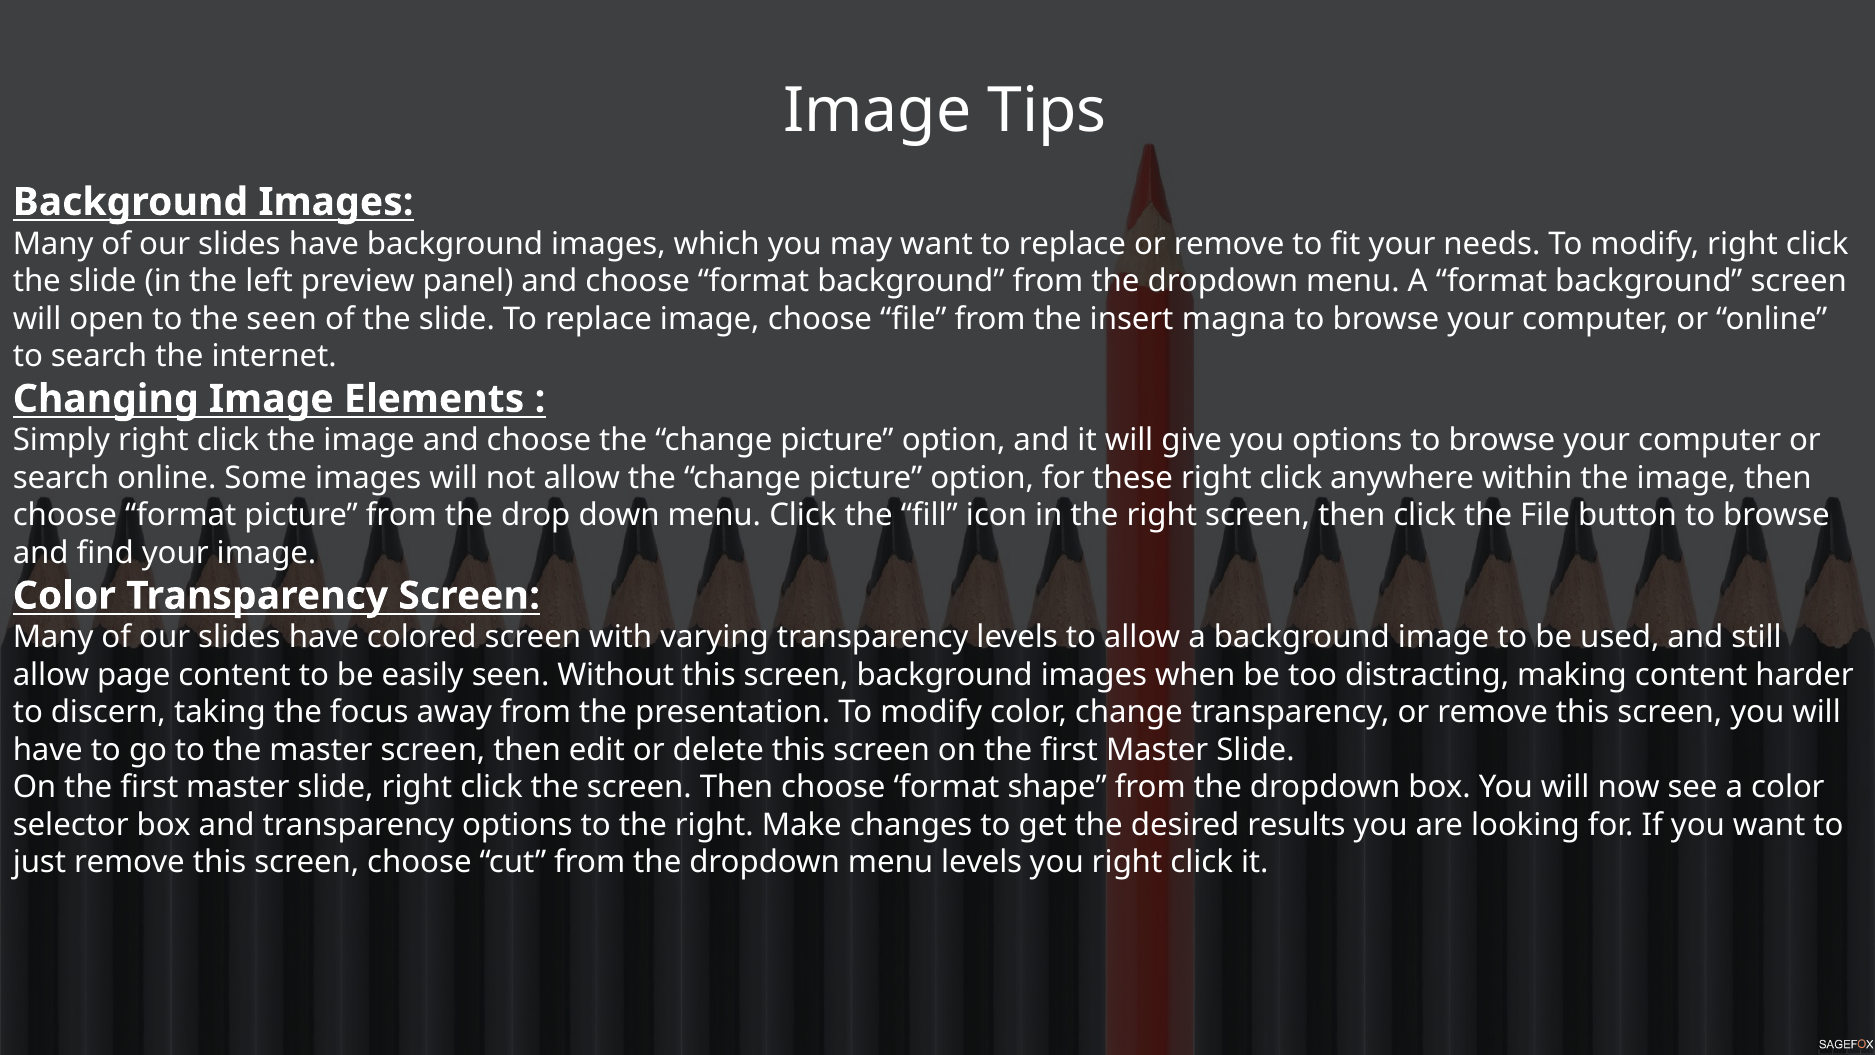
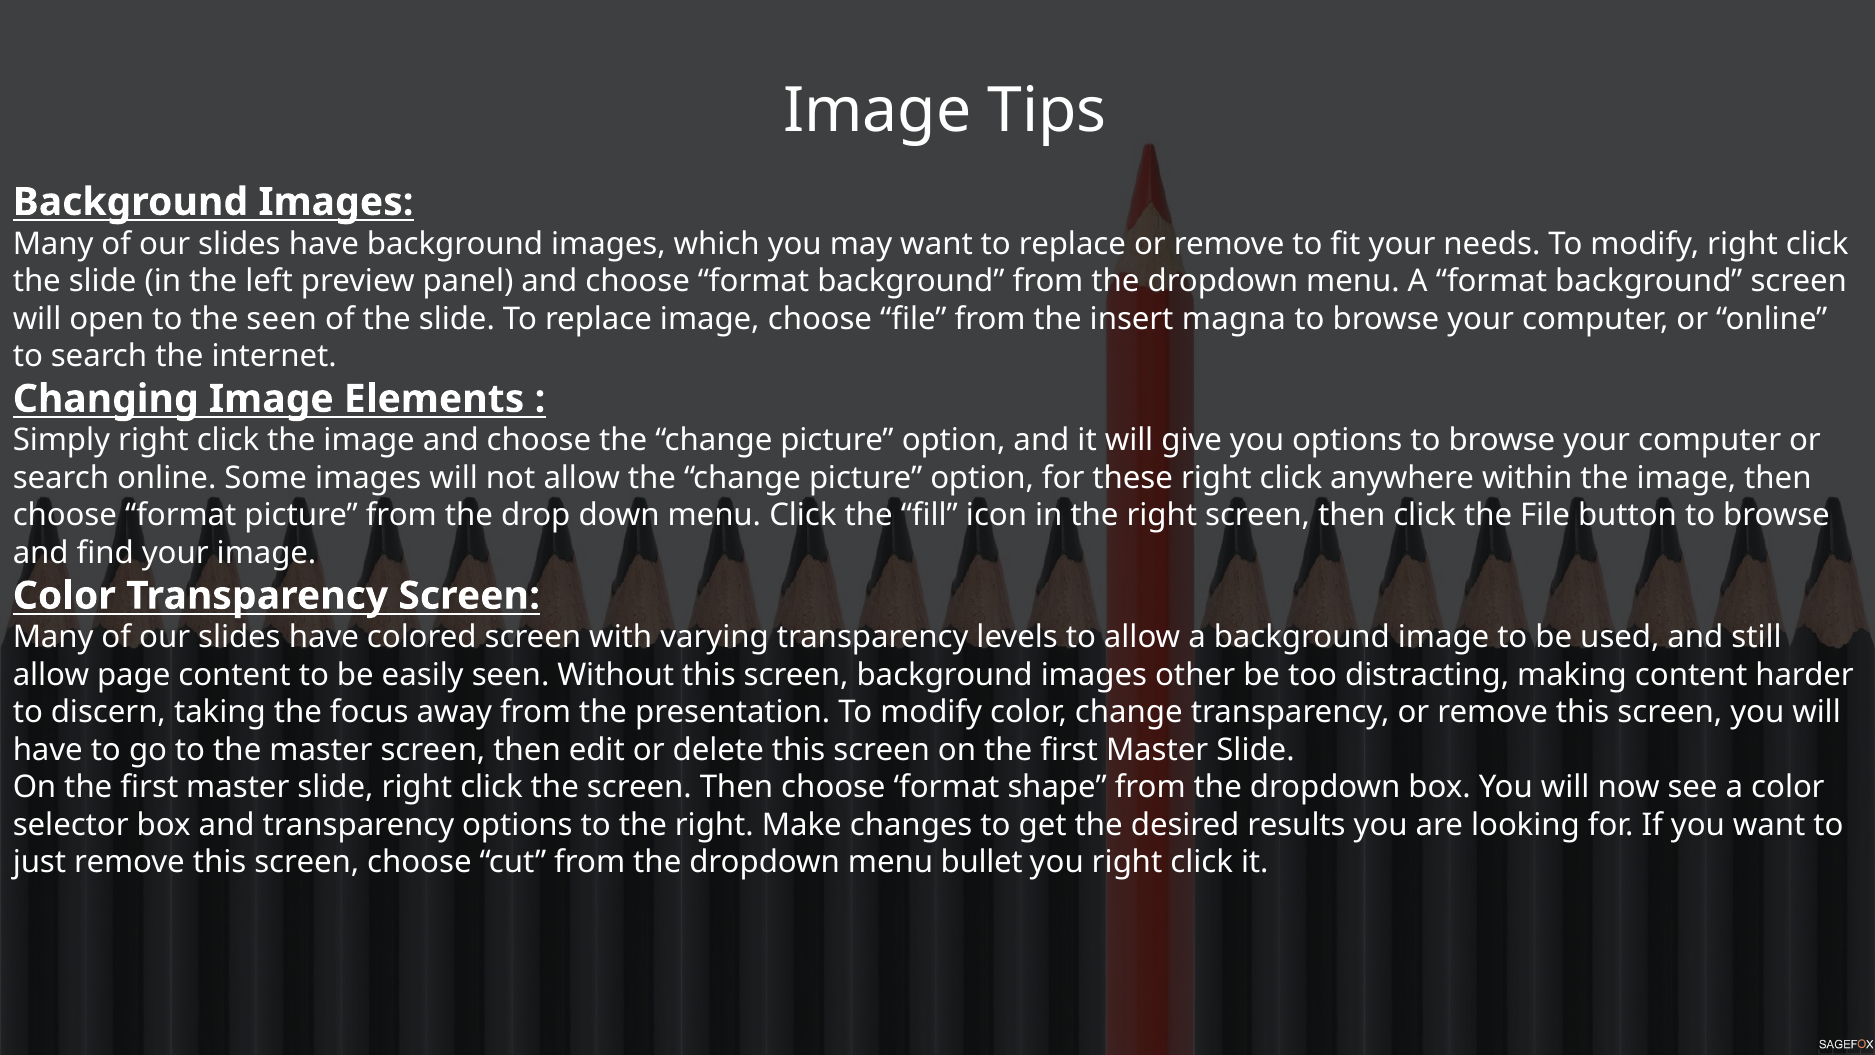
when: when -> other (1195, 675)
menu levels: levels -> bullet (982, 862)
